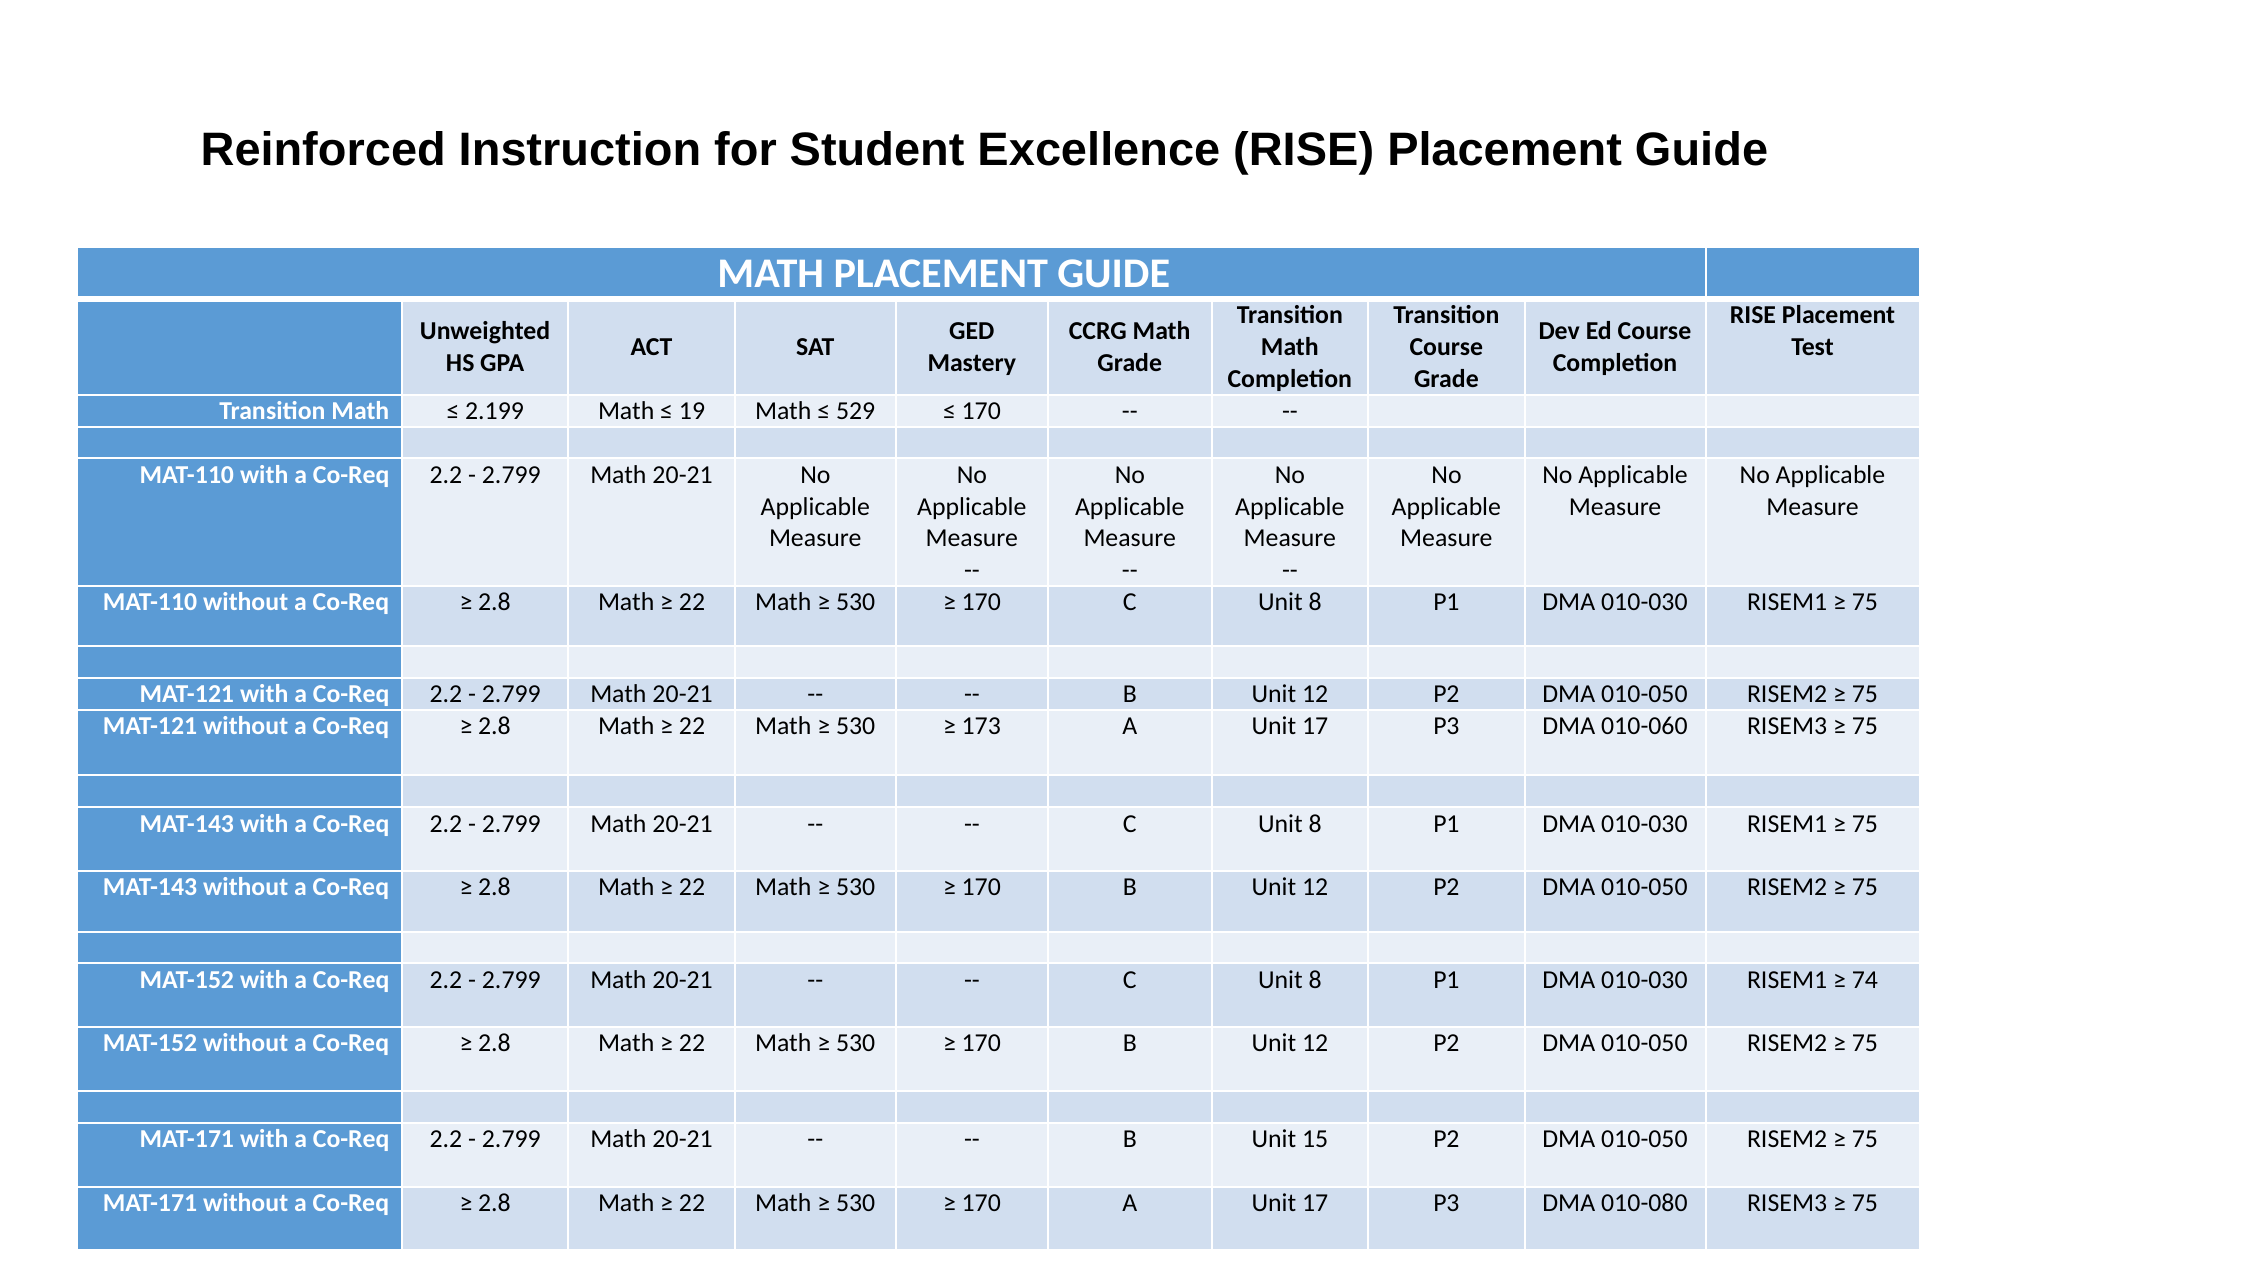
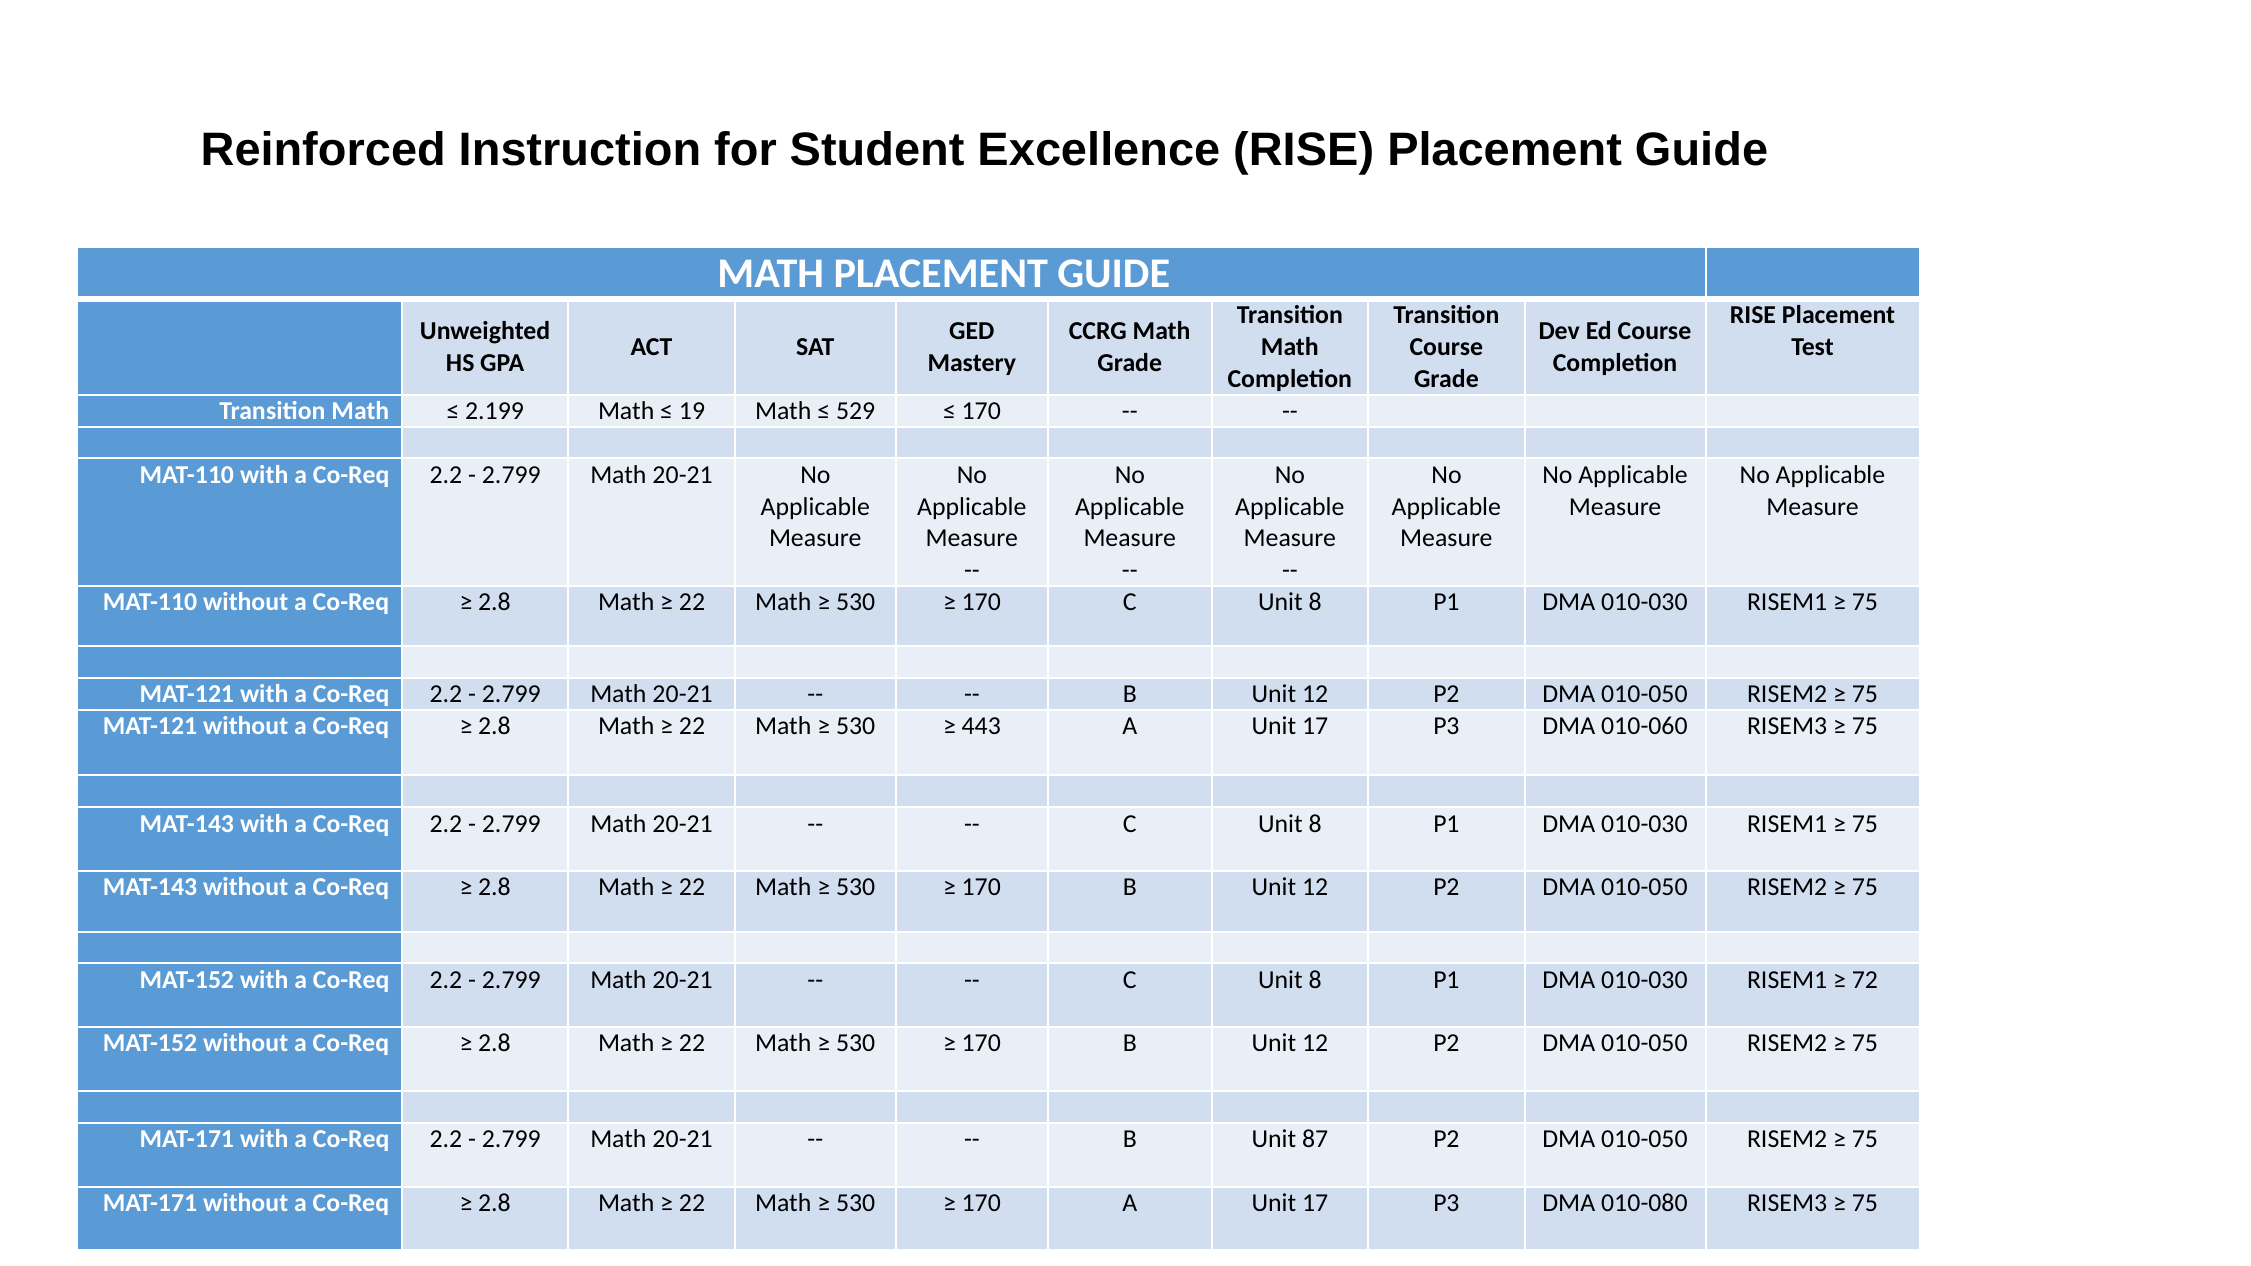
173: 173 -> 443 (981, 726)
74: 74 -> 72 (1865, 980)
Unit 15: 15 -> 87 (1315, 1139)
